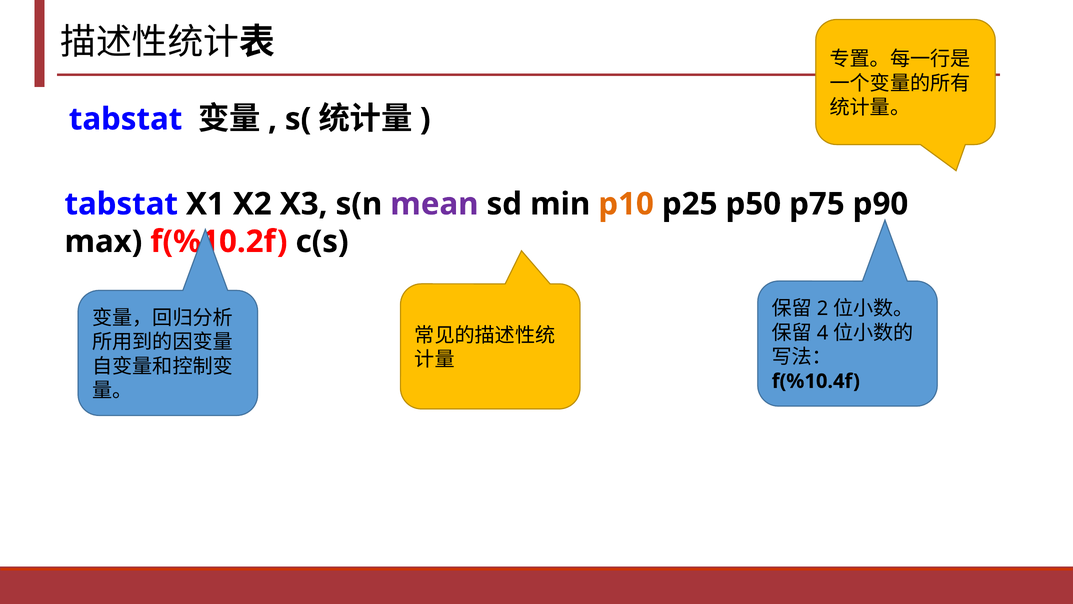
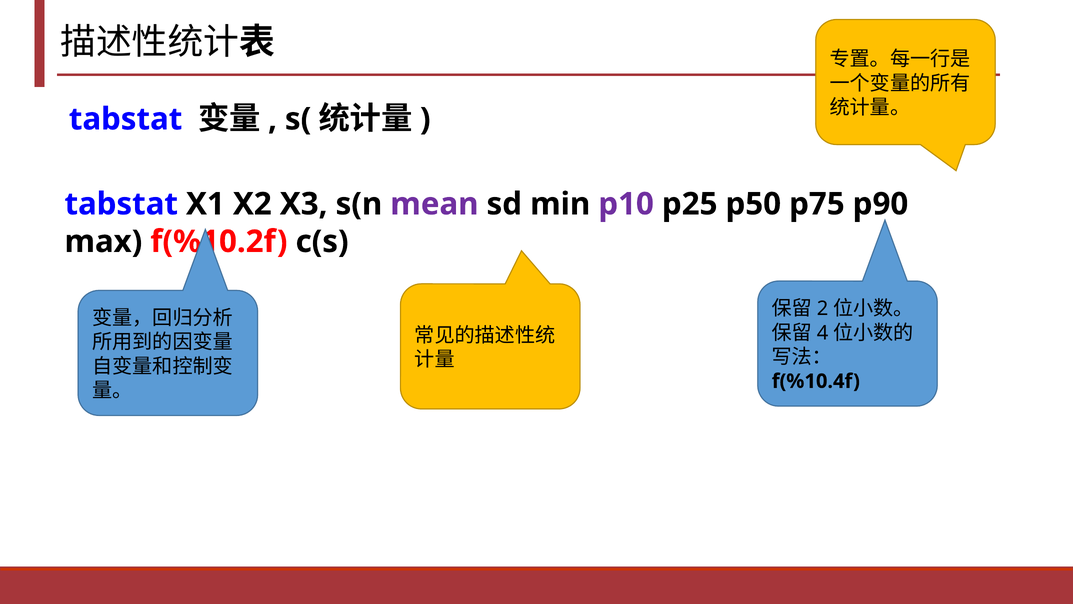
p10 colour: orange -> purple (626, 204)
